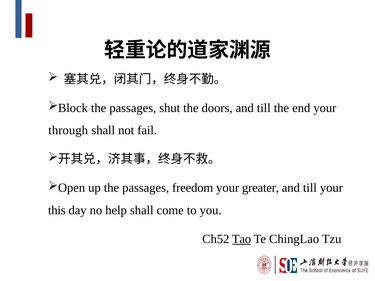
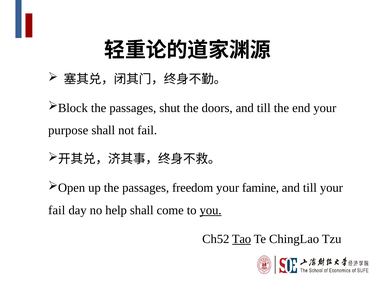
through: through -> purpose (68, 130)
greater: greater -> famine (261, 188)
this: this -> fail (57, 210)
you underline: none -> present (211, 210)
